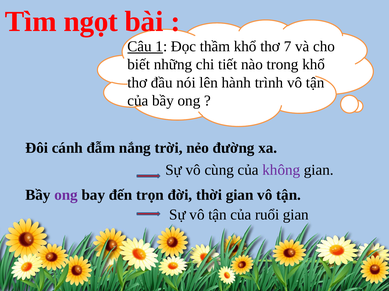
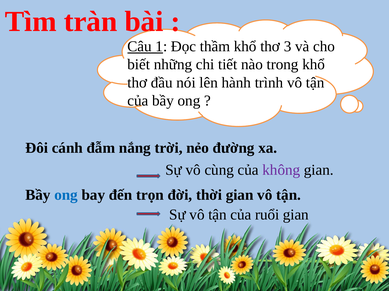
ngọt: ngọt -> tràn (91, 21)
7: 7 -> 3 (288, 46)
ong colour: purple -> blue (66, 195)
